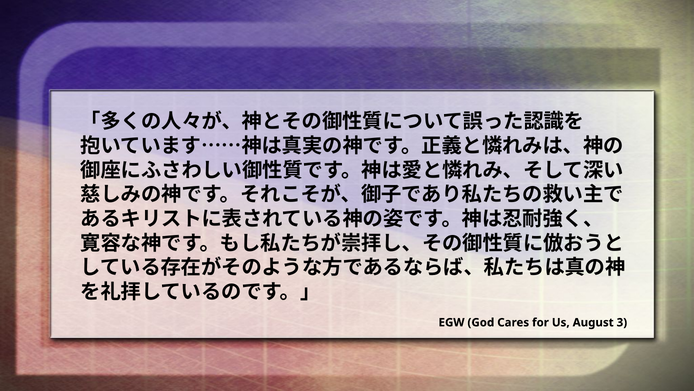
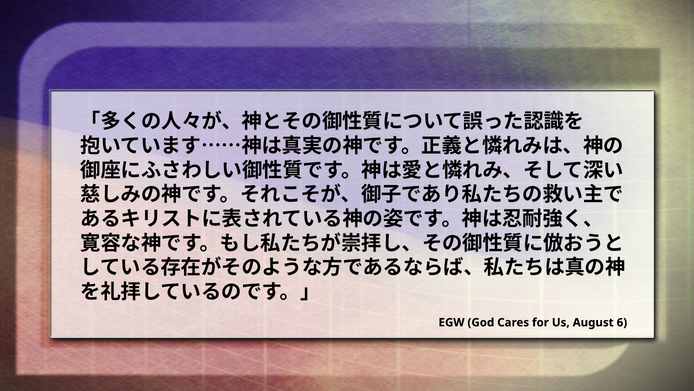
3: 3 -> 6 (622, 322)
